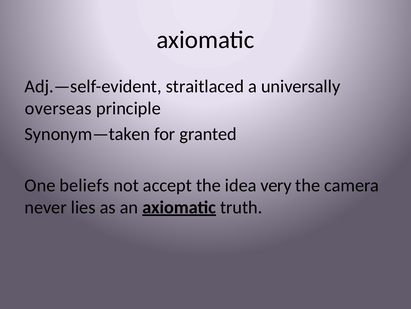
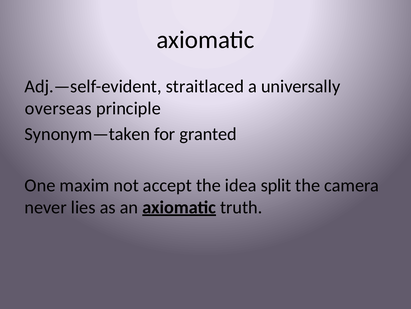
beliefs: beliefs -> maxim (84, 185)
very: very -> split (276, 185)
